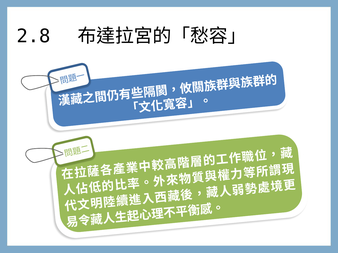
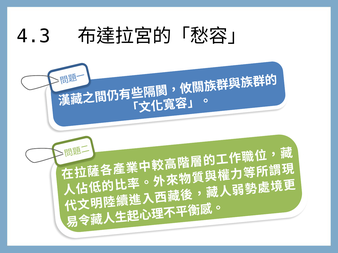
2.8: 2.8 -> 4.3 (34, 36)
